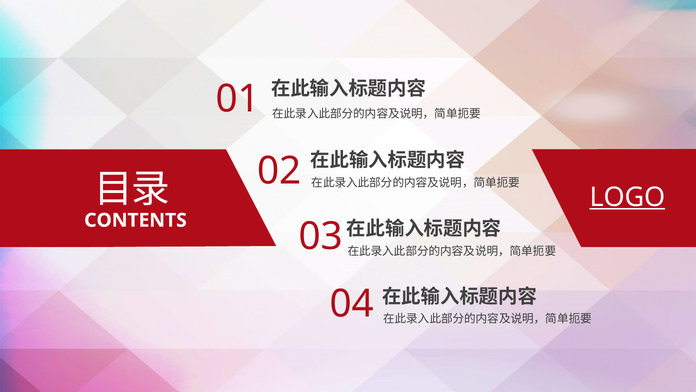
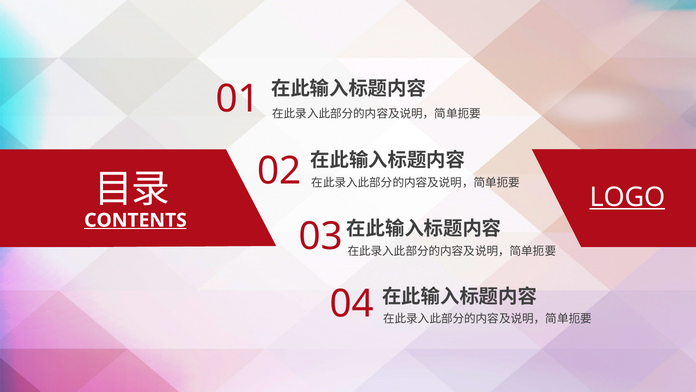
CONTENTS underline: none -> present (135, 220)
